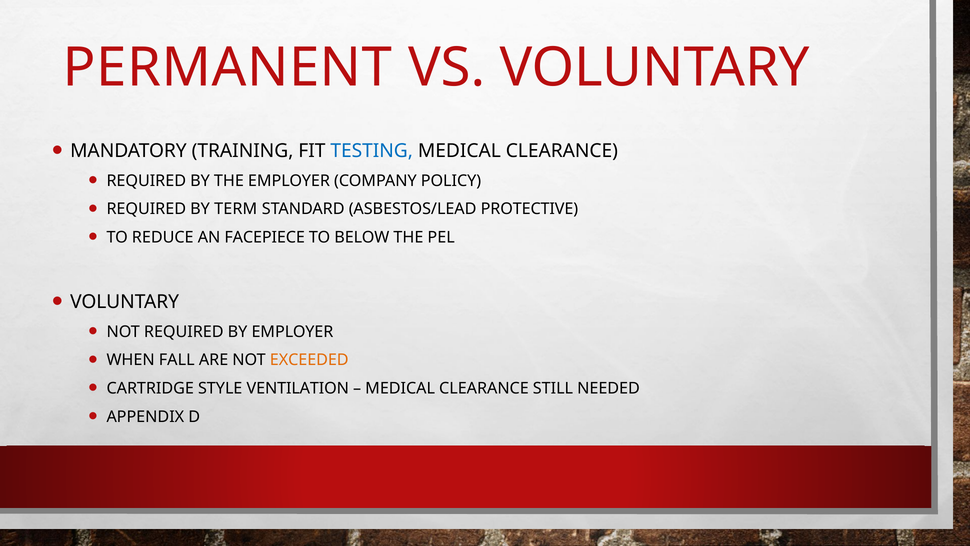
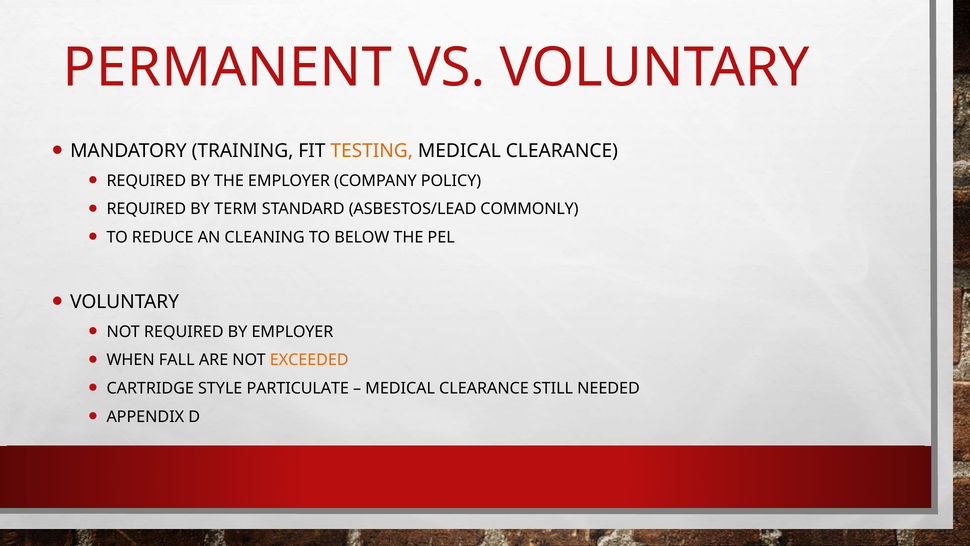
TESTING colour: blue -> orange (372, 151)
PROTECTIVE: PROTECTIVE -> COMMONLY (529, 209)
FACEPIECE: FACEPIECE -> CLEANING (265, 237)
VENTILATION: VENTILATION -> PARTICULATE (298, 388)
